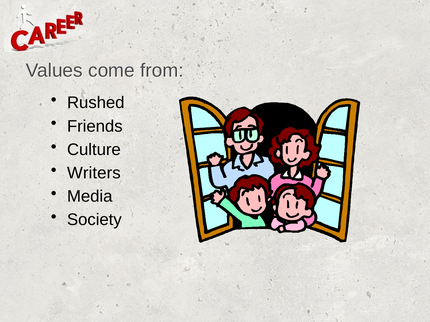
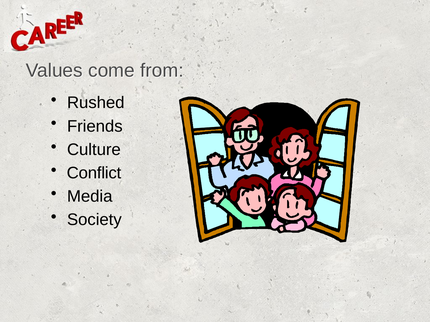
Writers: Writers -> Conflict (94, 173)
